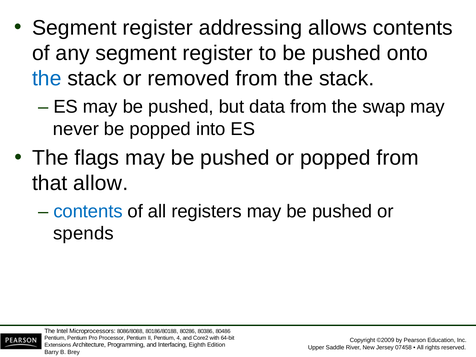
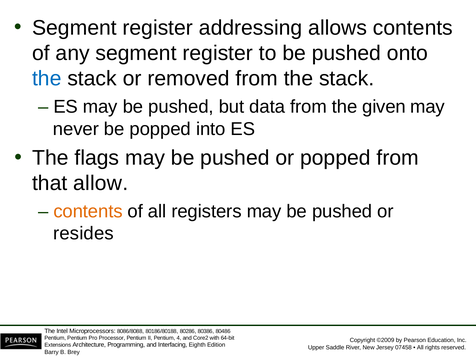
swap: swap -> given (384, 107)
contents colour: blue -> orange (88, 211)
spends: spends -> resides (83, 233)
